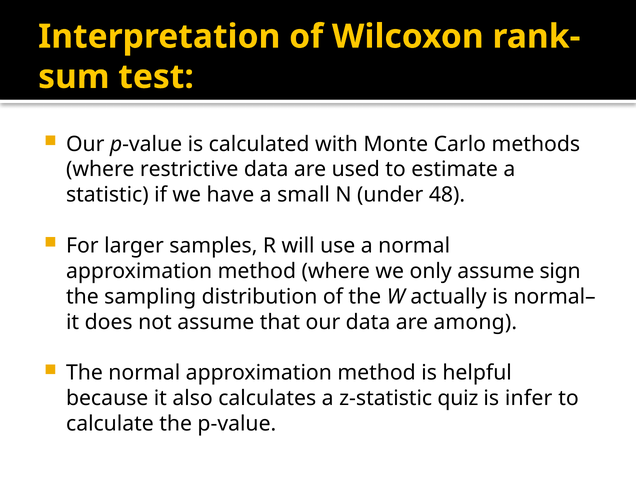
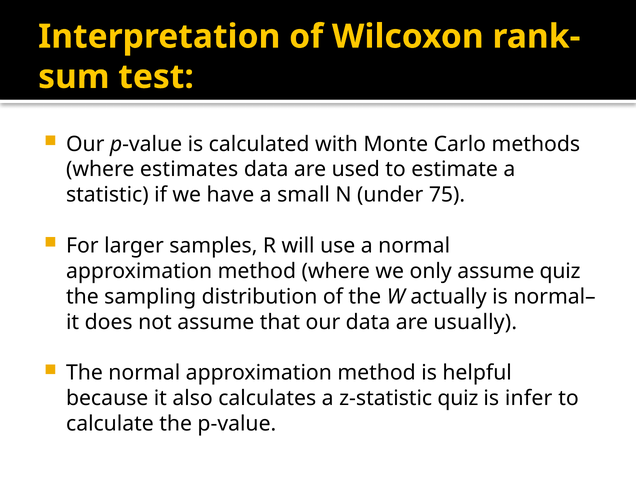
restrictive: restrictive -> estimates (189, 169)
48: 48 -> 75 (447, 195)
assume sign: sign -> quiz (560, 271)
among: among -> usually (475, 322)
